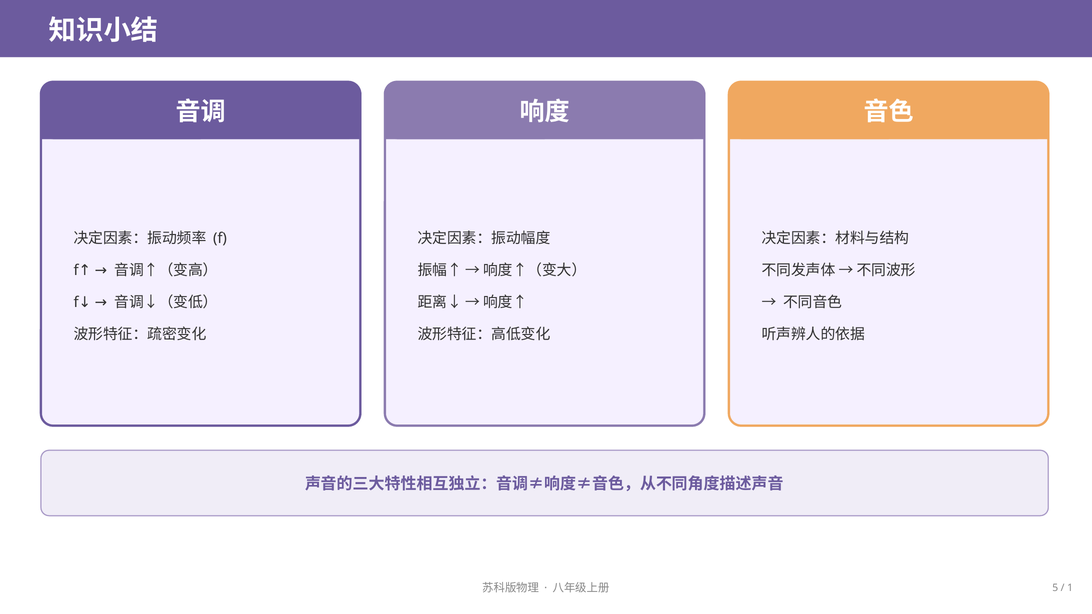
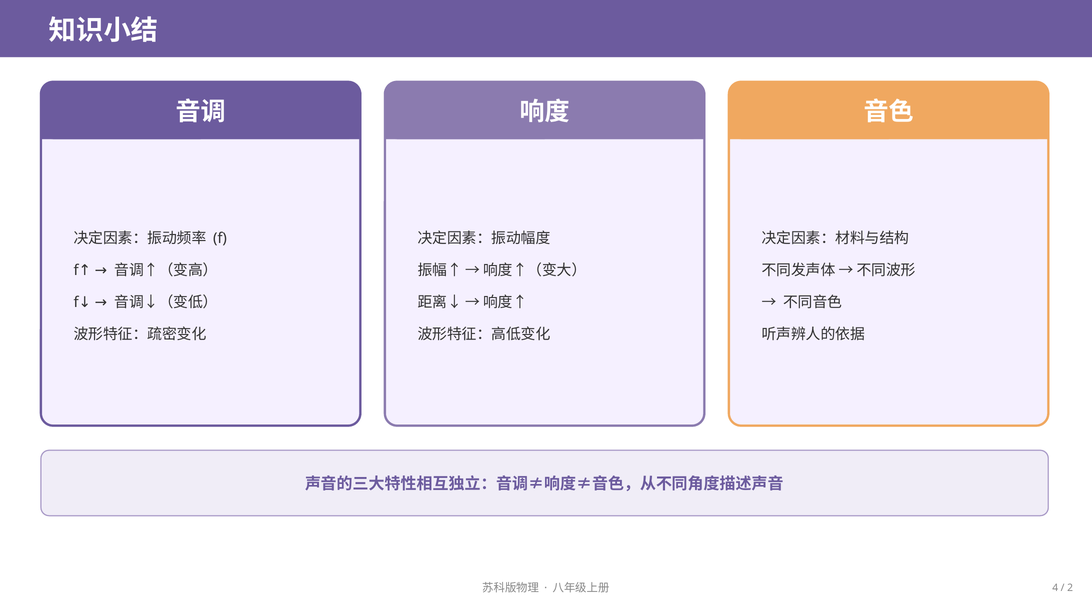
5: 5 -> 4 (1055, 588)
1: 1 -> 2 (1070, 588)
